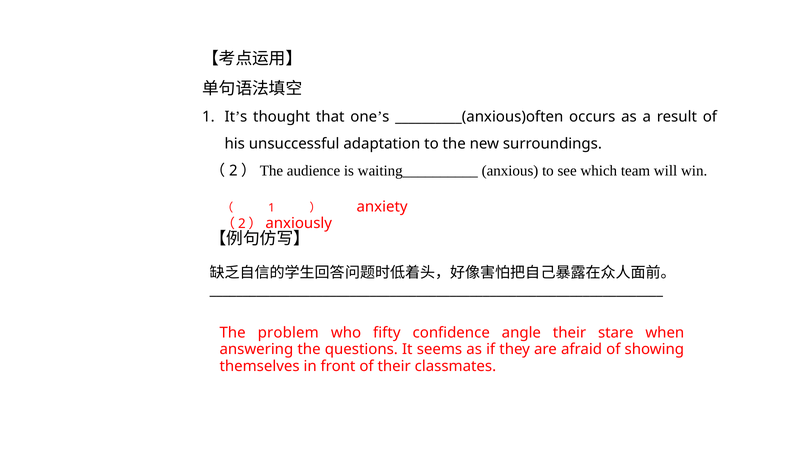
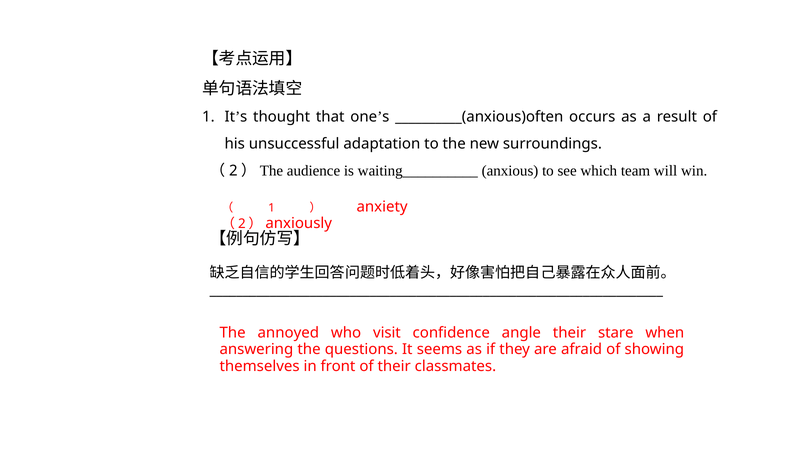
problem: problem -> annoyed (288, 333)
fifty: fifty -> visit (387, 333)
